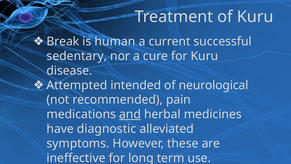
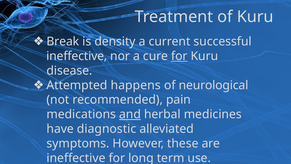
human: human -> density (115, 41)
sedentary: sedentary -> ineffective (77, 56)
for underline: none -> present (179, 56)
intended: intended -> happens (136, 85)
